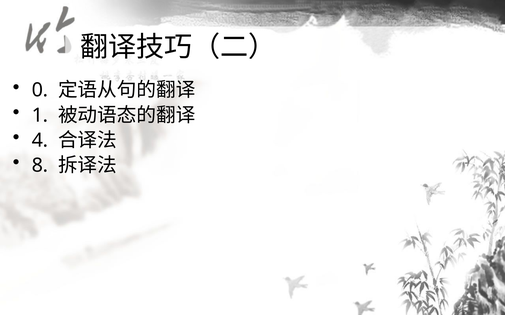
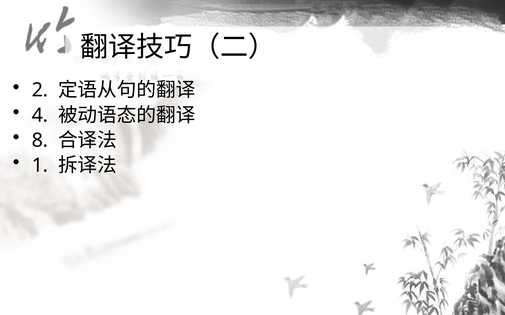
0: 0 -> 2 (40, 90)
1: 1 -> 4 (40, 115)
4: 4 -> 8 (40, 141)
8: 8 -> 1 (40, 166)
